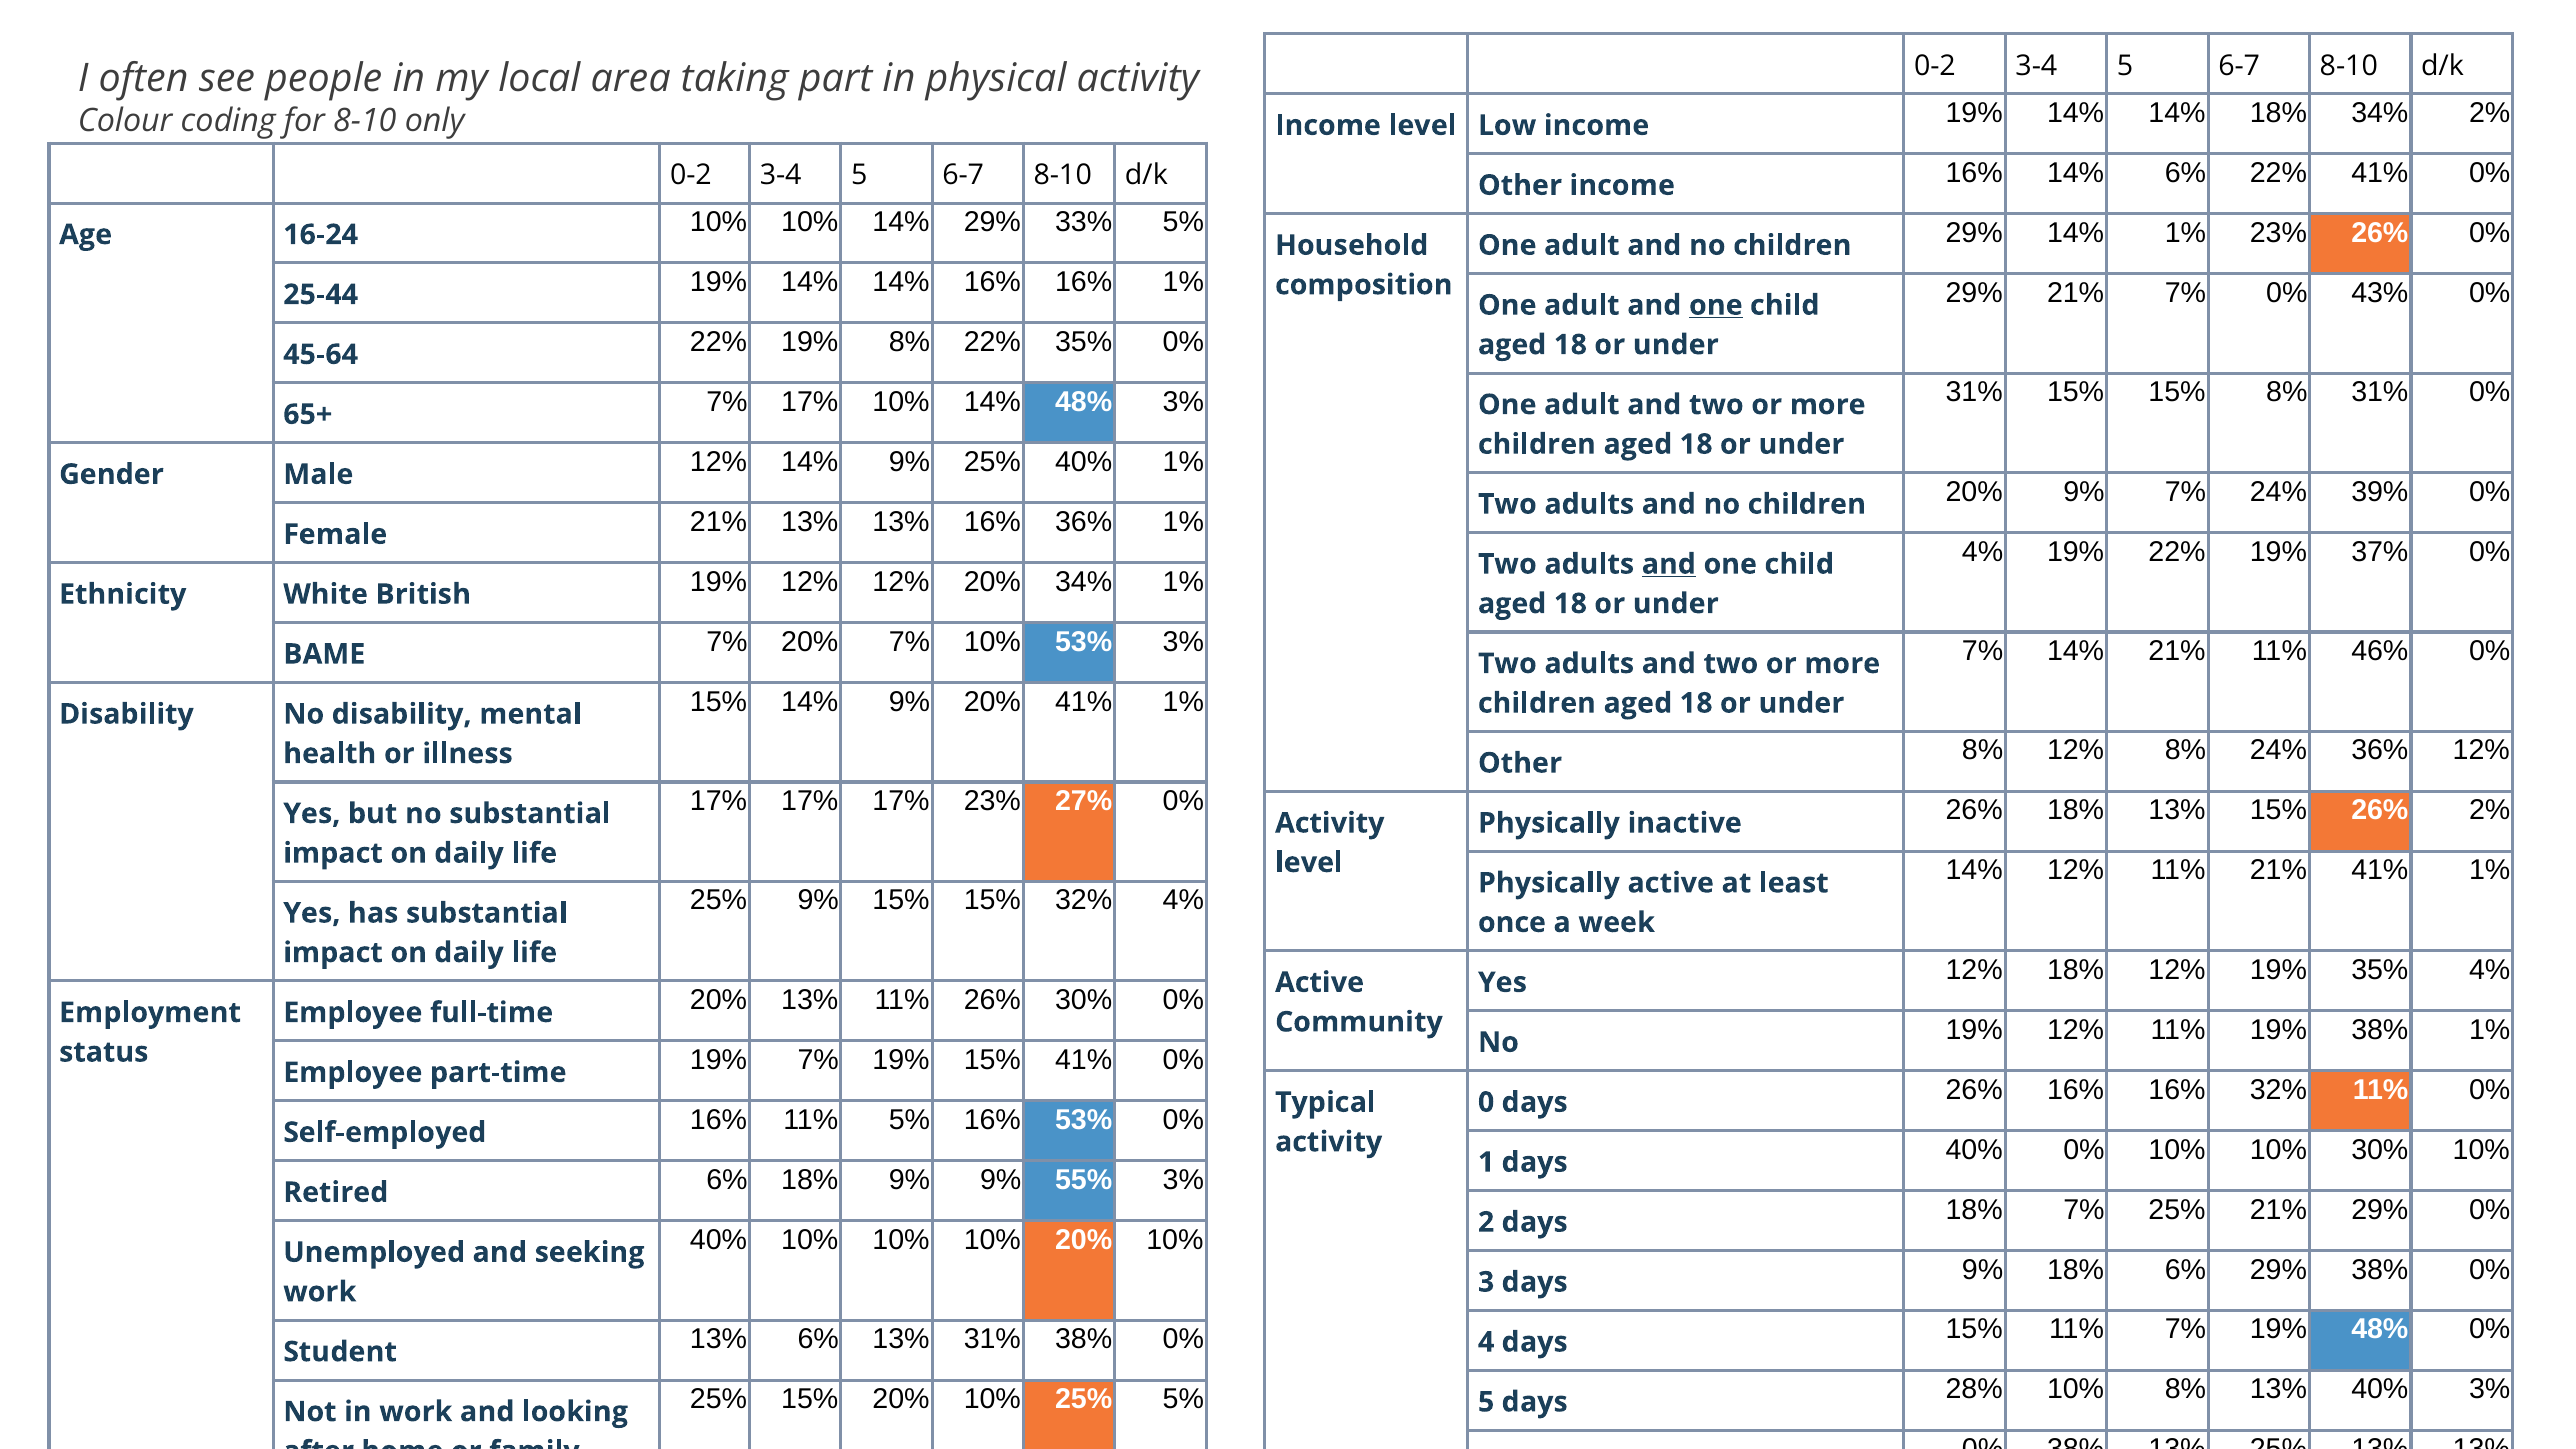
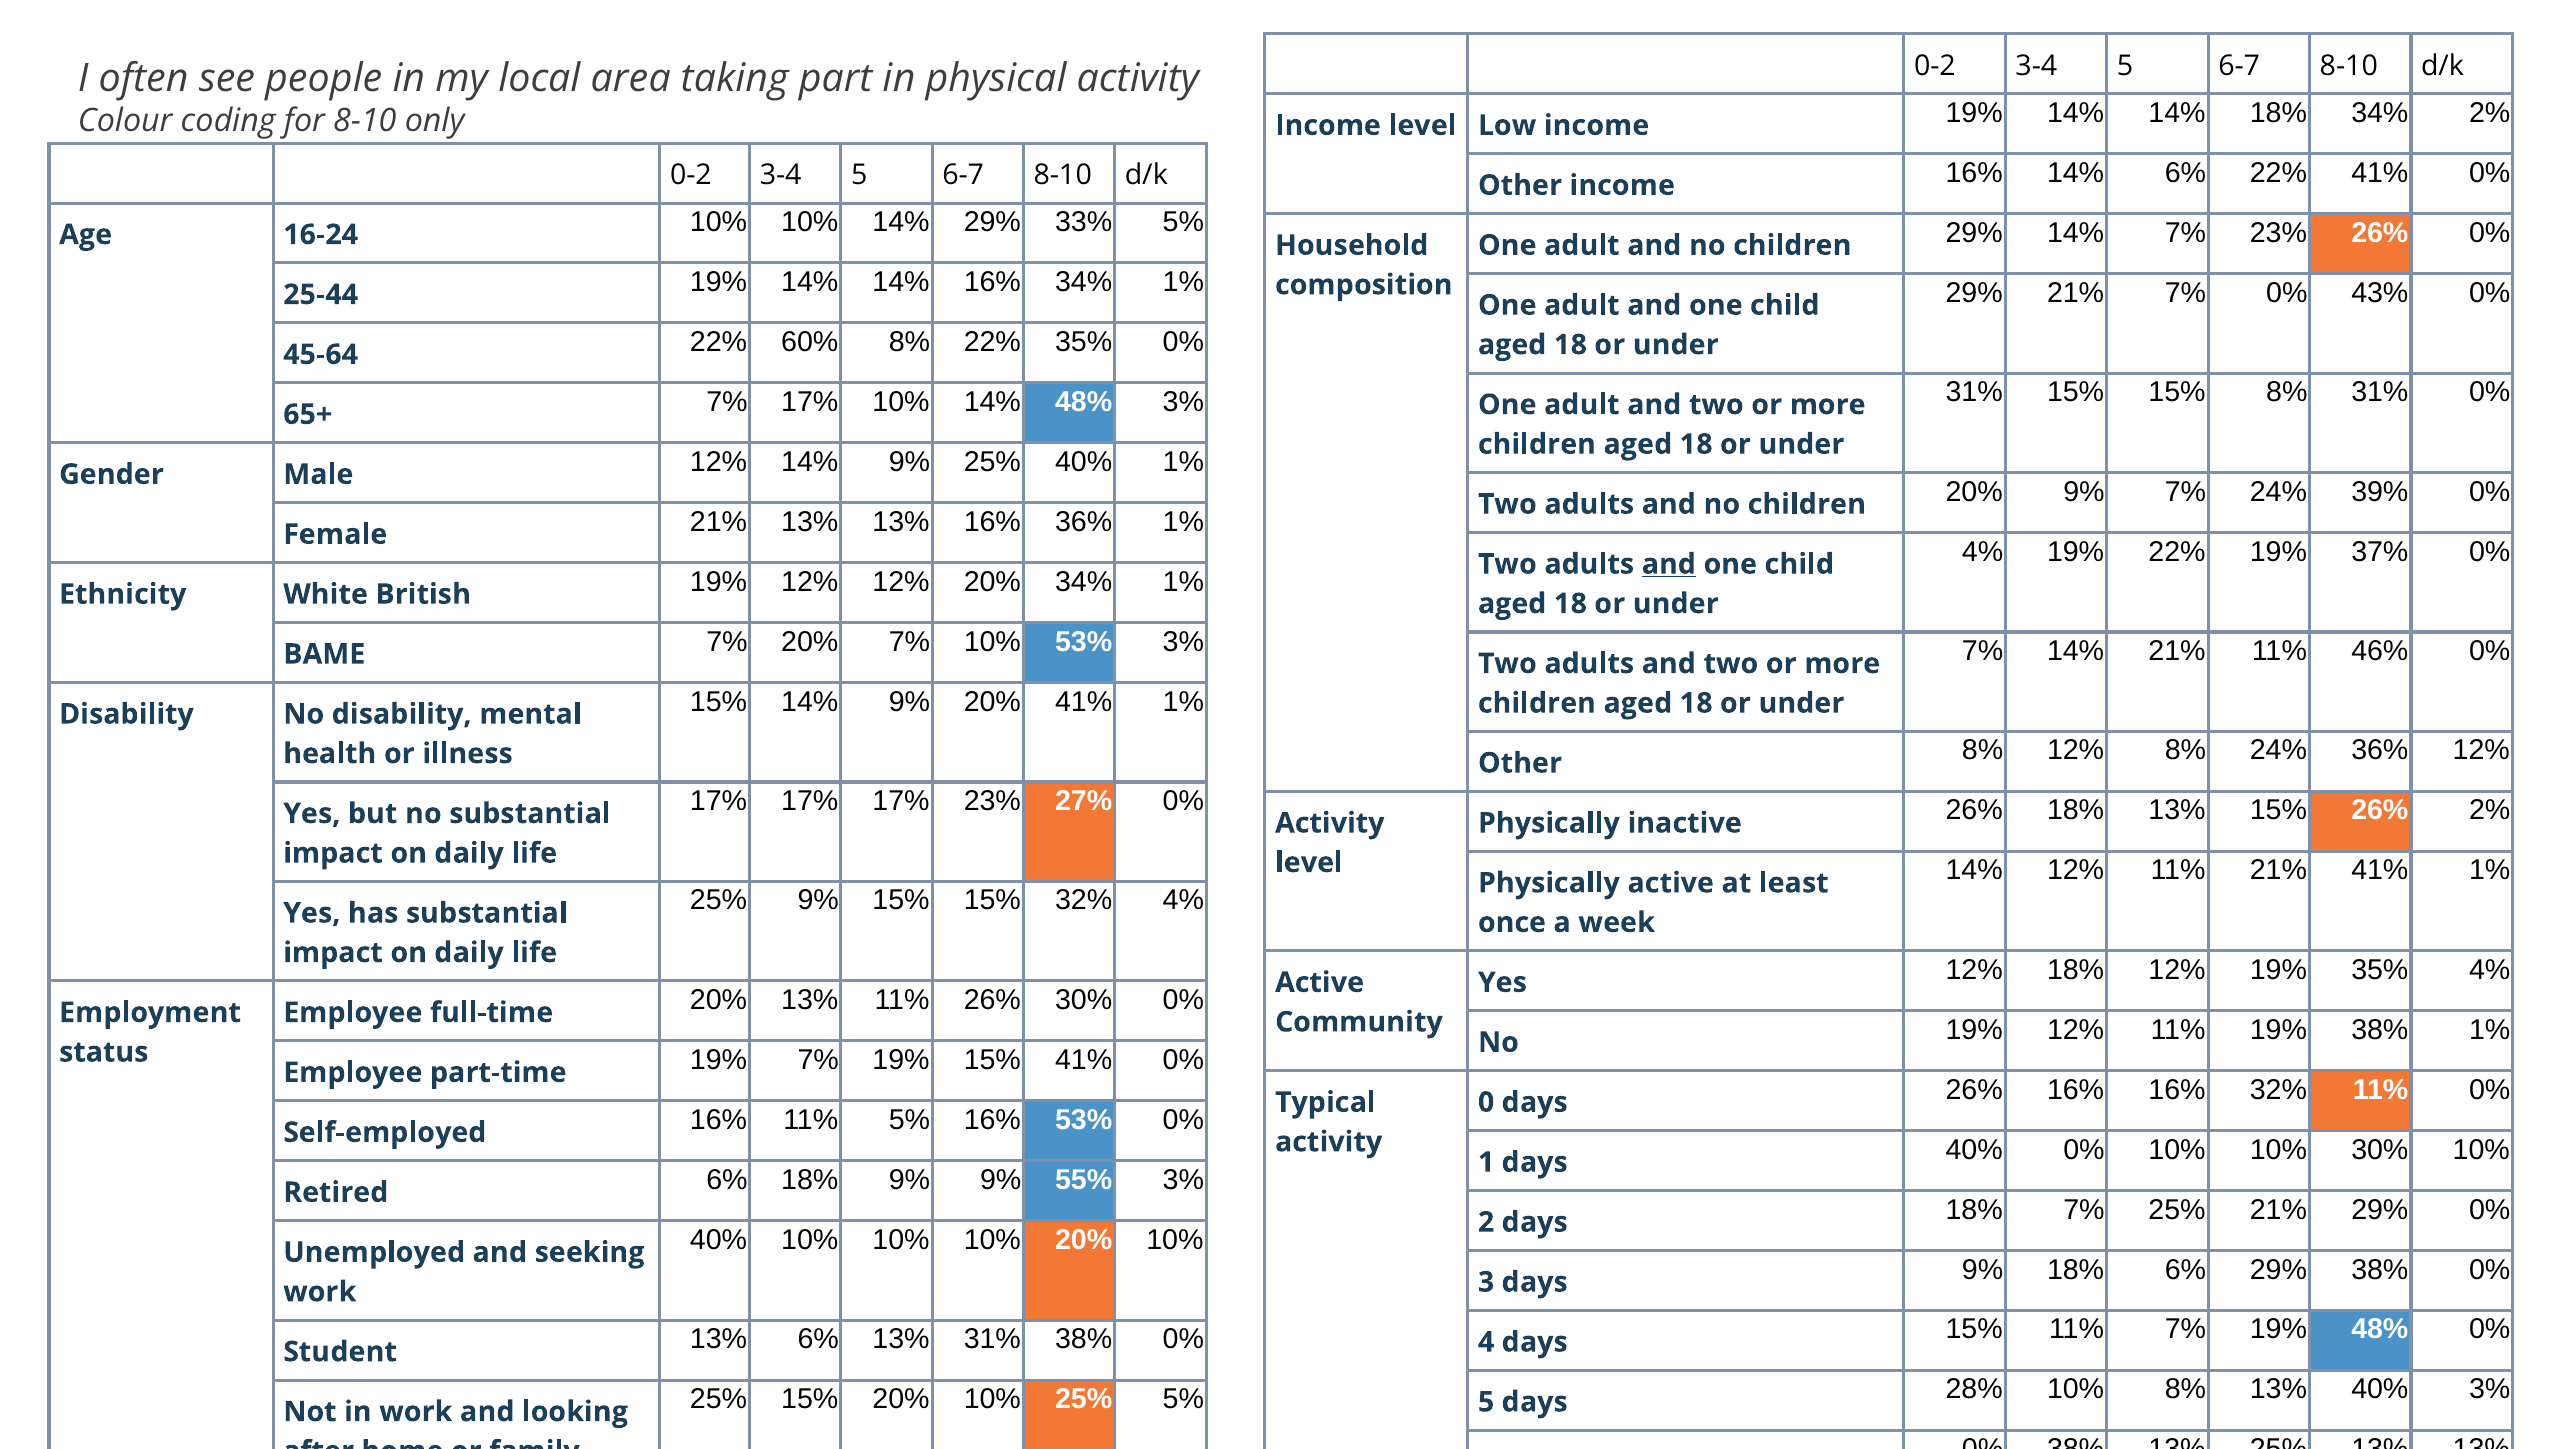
14% 1%: 1% -> 7% (2185, 233)
14% 16% 16%: 16% -> 34% (1084, 282)
one underline: present -> none (1716, 305)
45-64 22% 19%: 19% -> 60% (810, 342)
